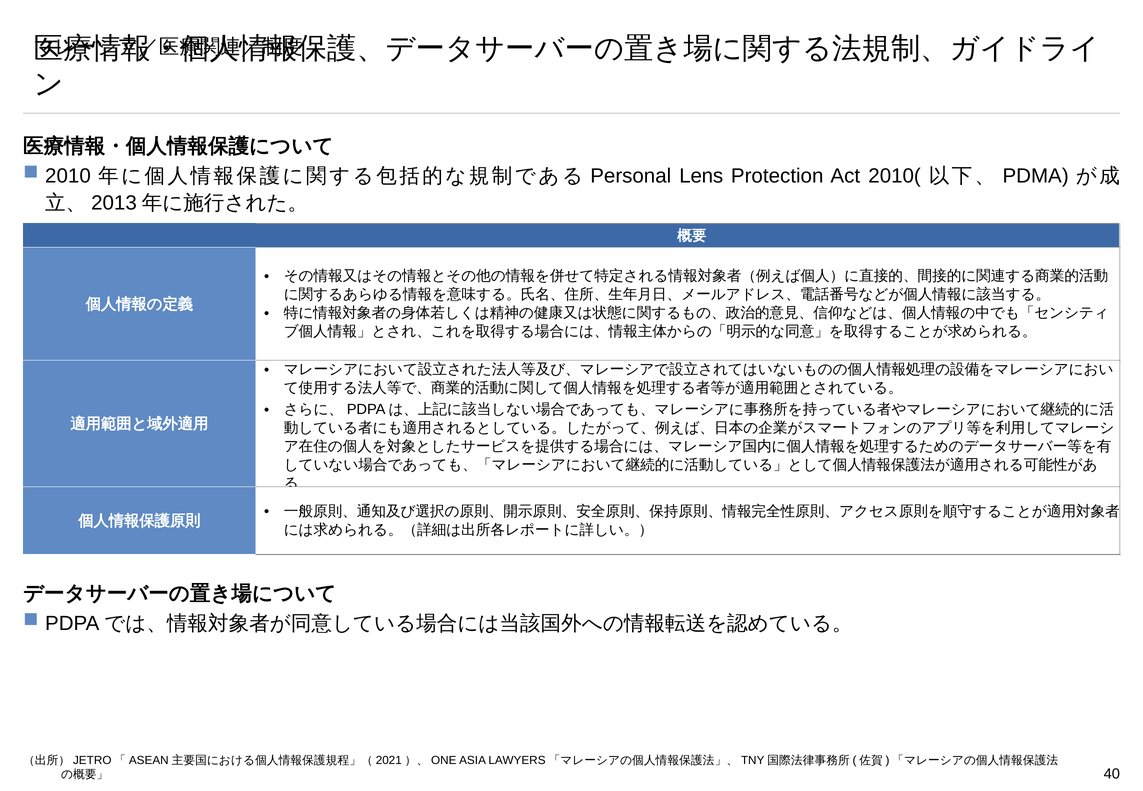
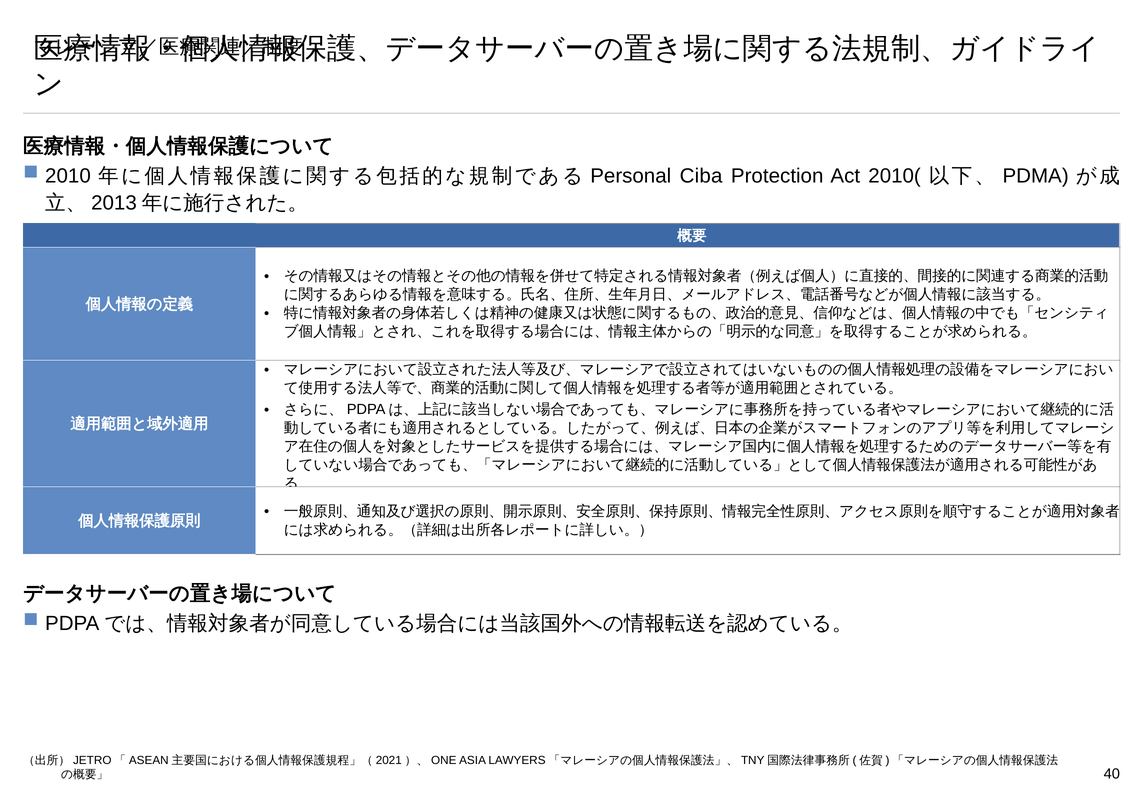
Lens: Lens -> Ciba (701, 176)
